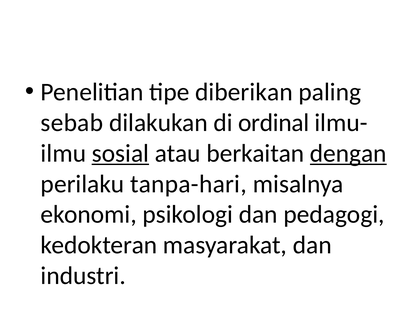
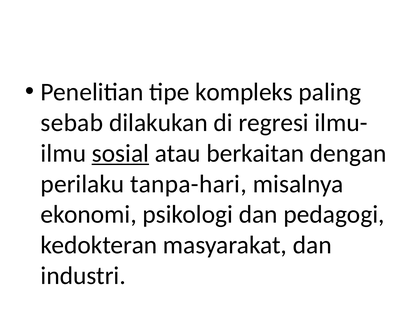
diberikan: diberikan -> kompleks (244, 92)
ordinal: ordinal -> regresi (274, 123)
dengan underline: present -> none (348, 153)
